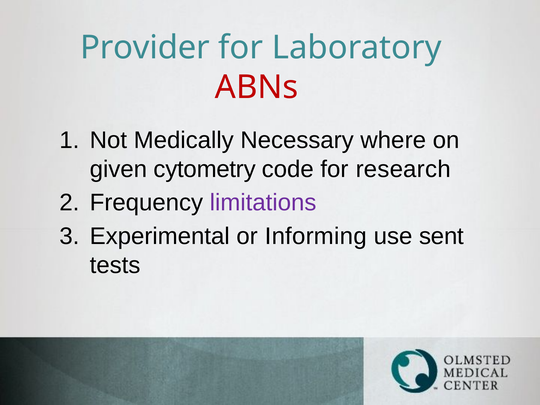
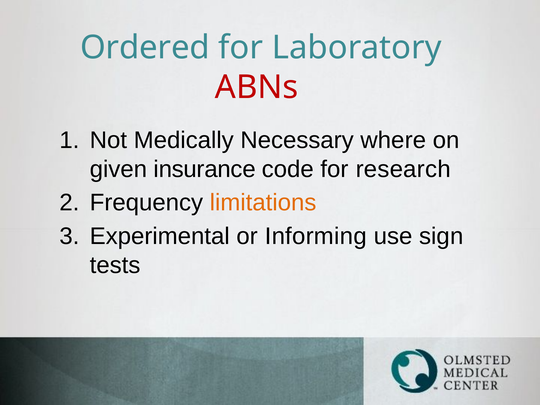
Provider: Provider -> Ordered (145, 48)
cytometry: cytometry -> insurance (205, 169)
limitations colour: purple -> orange (263, 203)
sent: sent -> sign (441, 236)
